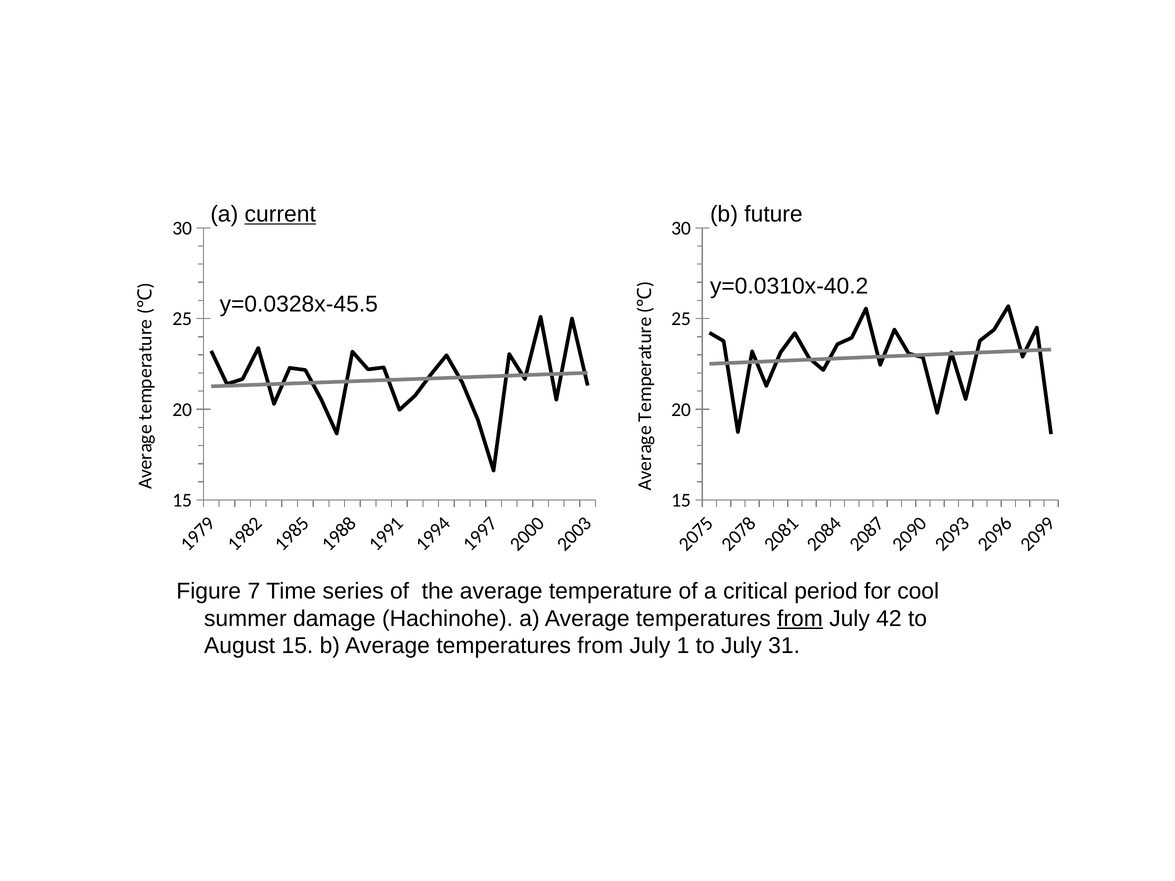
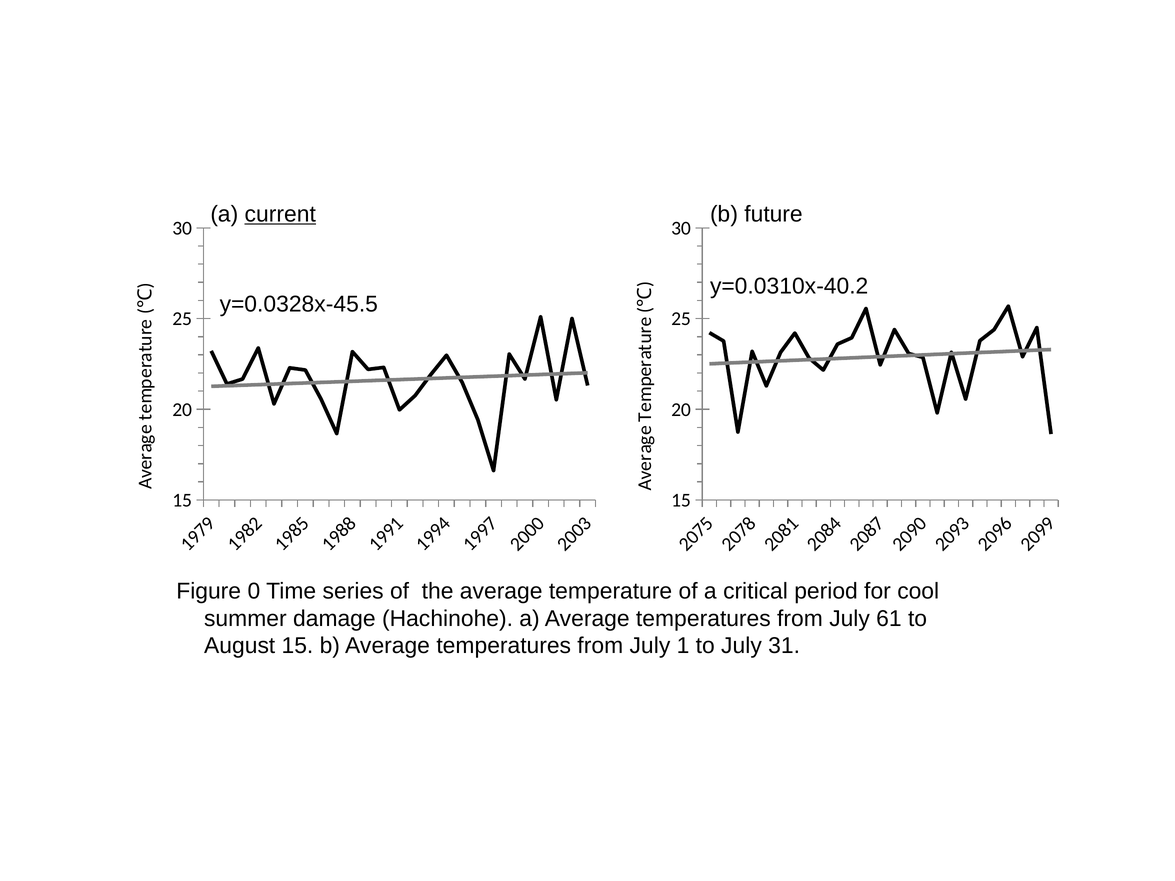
Figure 7: 7 -> 0 (254, 591)
from underline: present -> none (800, 619)
42: 42 -> 61 (889, 619)
